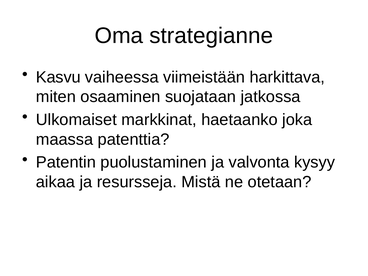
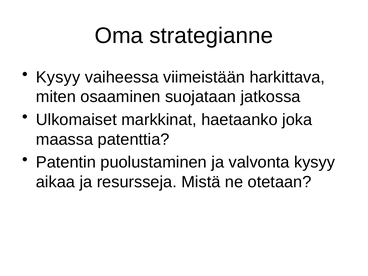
Kasvu: Kasvu -> Kysyy (58, 77)
